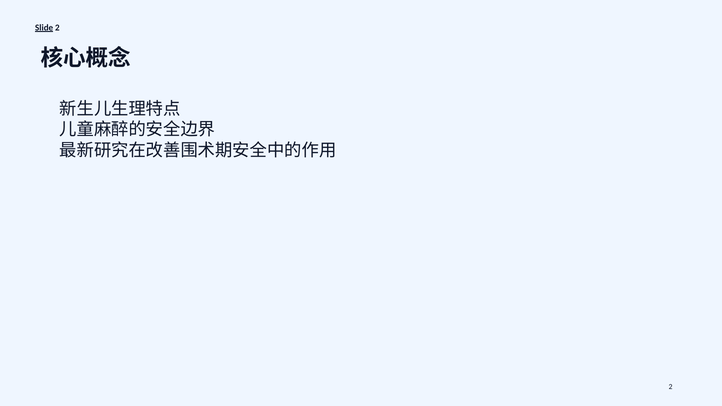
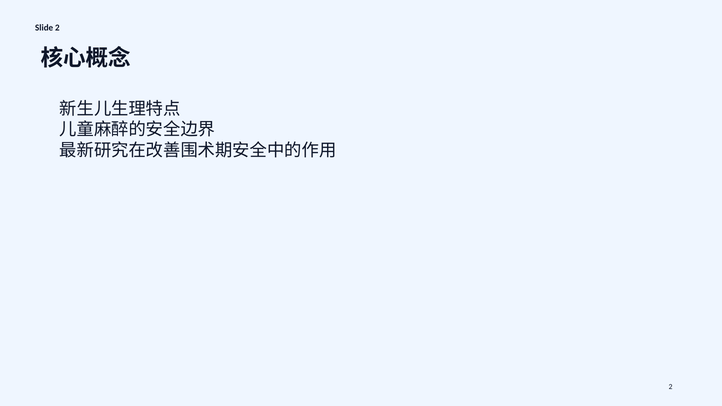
Slide underline: present -> none (44, 28)
